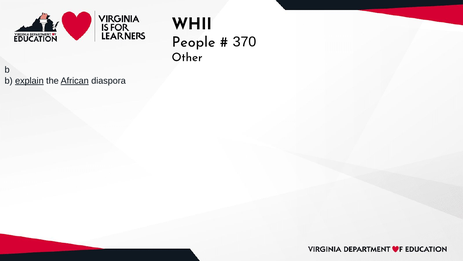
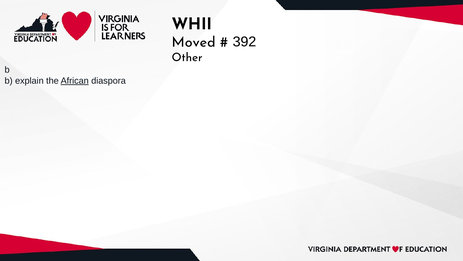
People: People -> Moved (194, 42)
370: 370 -> 392 (244, 42)
explain underline: present -> none (29, 81)
